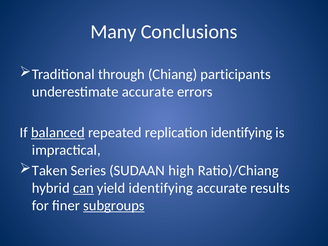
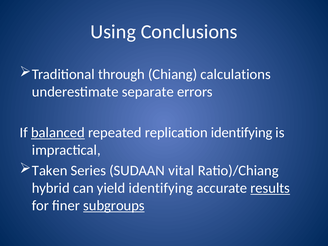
Many: Many -> Using (113, 32)
participants: participants -> calculations (236, 74)
underestimate accurate: accurate -> separate (148, 92)
high: high -> vital (181, 171)
can underline: present -> none (83, 188)
results underline: none -> present (270, 188)
